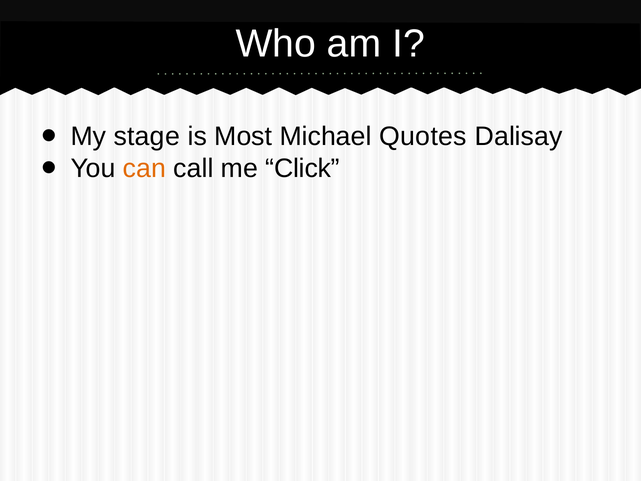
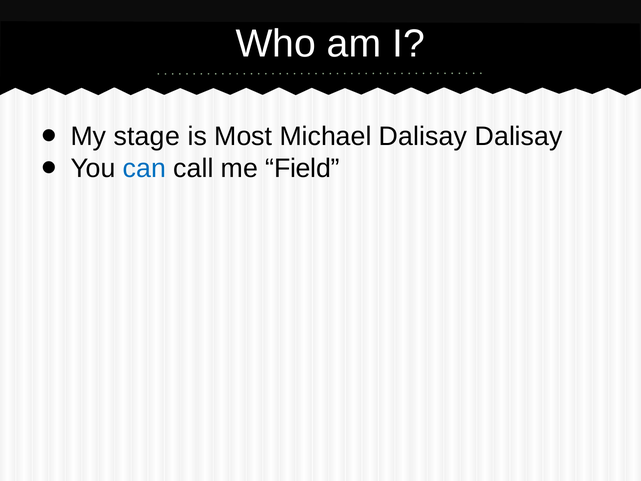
Michael Quotes: Quotes -> Dalisay (423, 136)
can colour: orange -> blue (144, 169)
Click: Click -> Field (303, 169)
